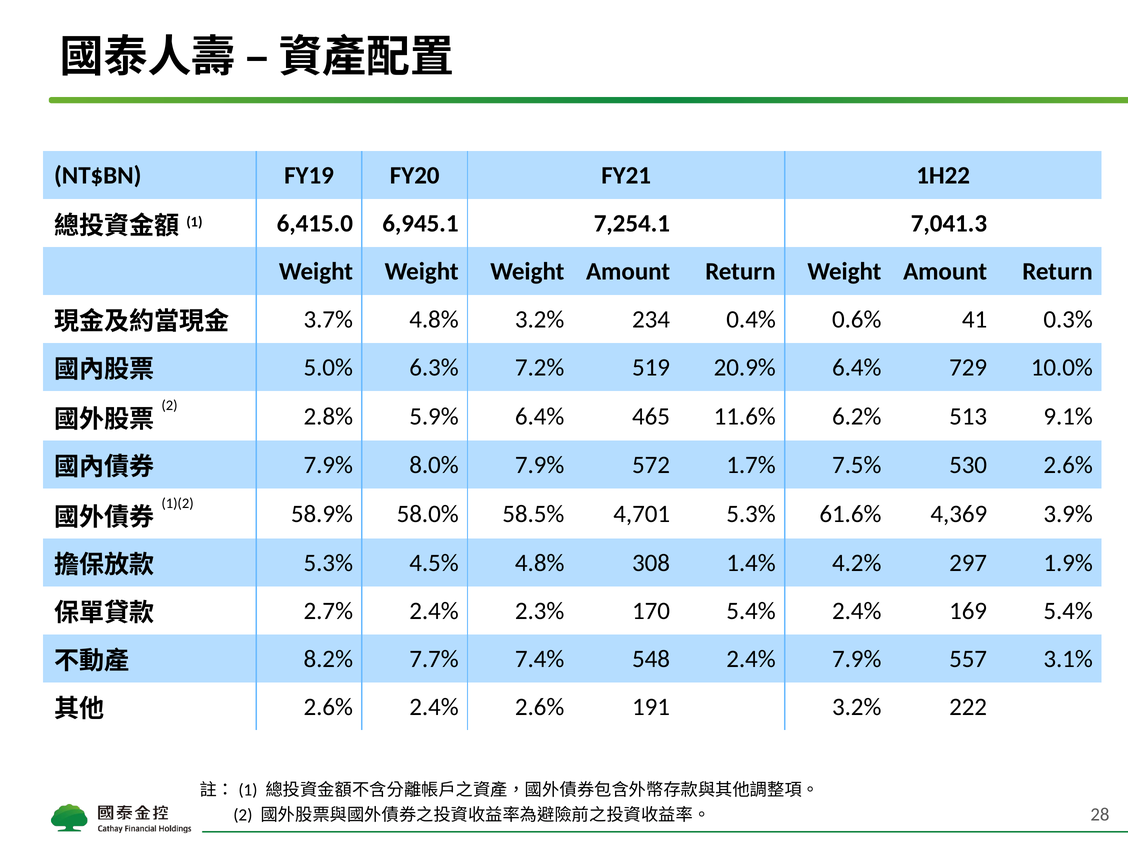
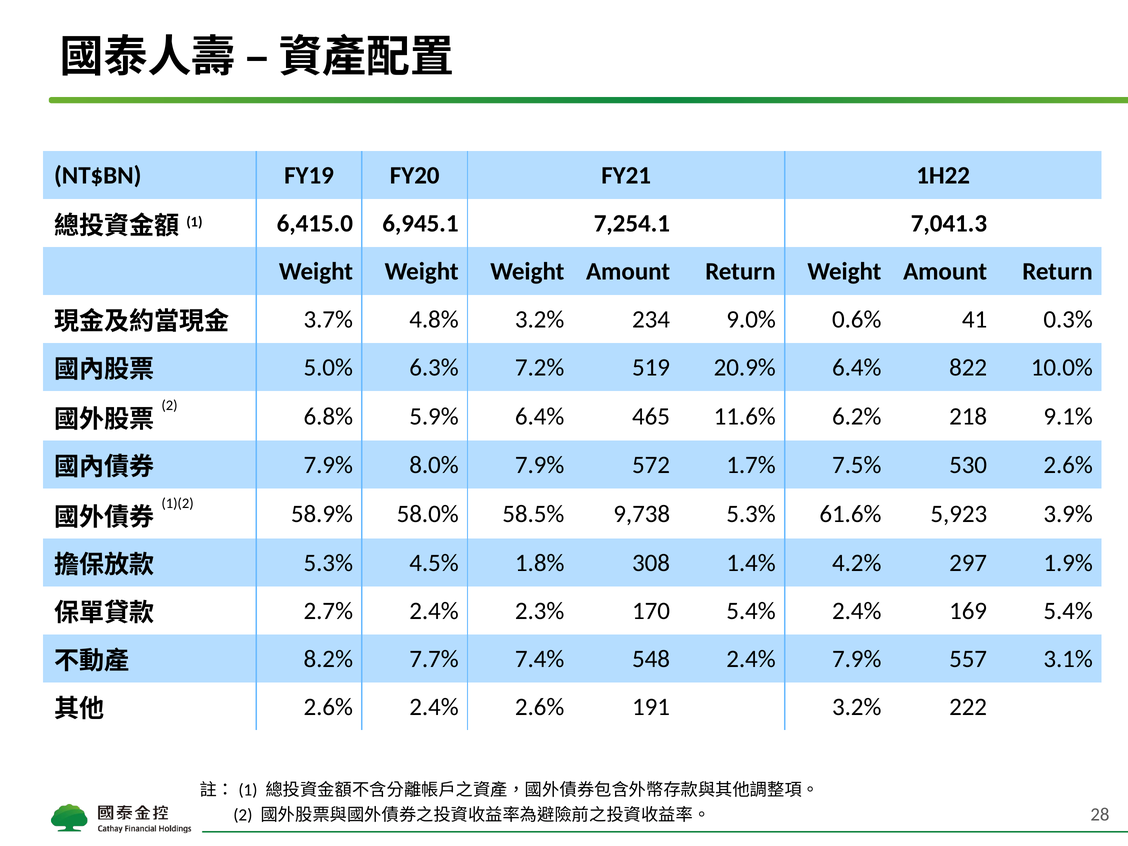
0.4%: 0.4% -> 9.0% (751, 319)
729: 729 -> 822 (968, 367)
2.8%: 2.8% -> 6.8% (328, 416)
513: 513 -> 218 (968, 416)
4,701: 4,701 -> 9,738 (642, 514)
4,369: 4,369 -> 5,923 (959, 514)
4.5% 4.8%: 4.8% -> 1.8% (540, 563)
